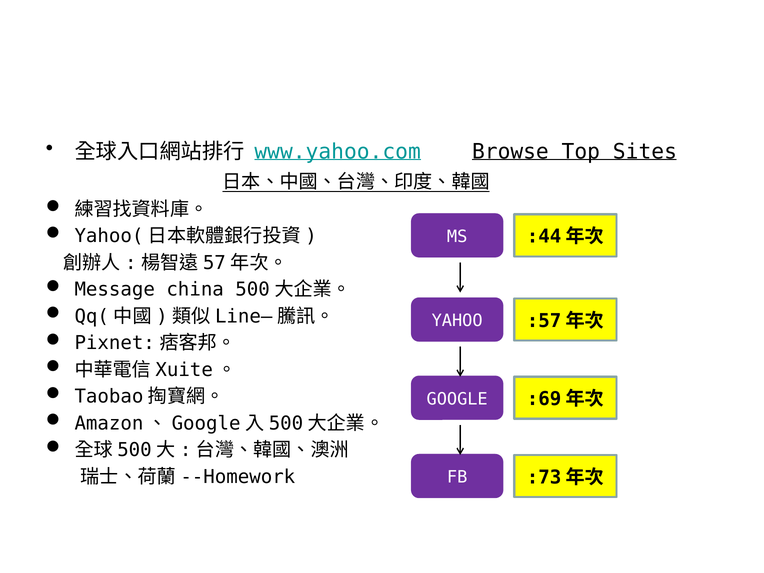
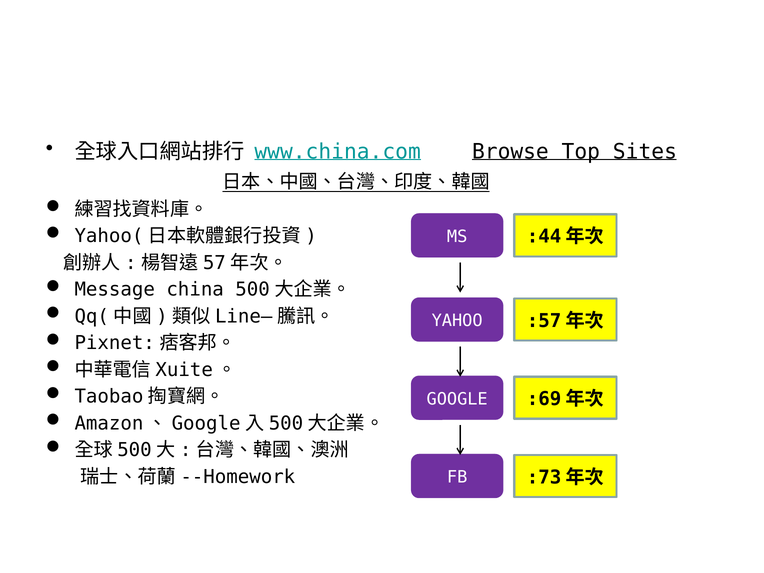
www.yahoo.com: www.yahoo.com -> www.china.com (338, 152)
